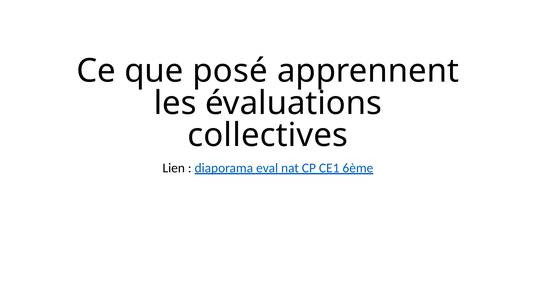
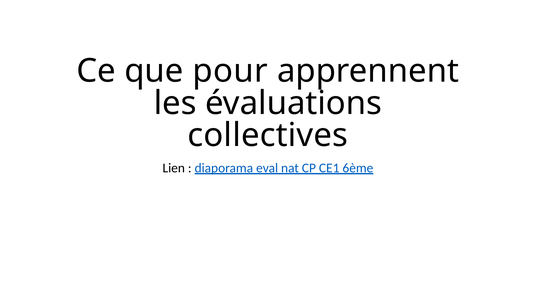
posé: posé -> pour (230, 71)
